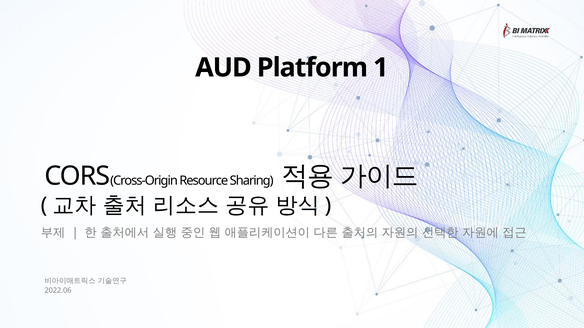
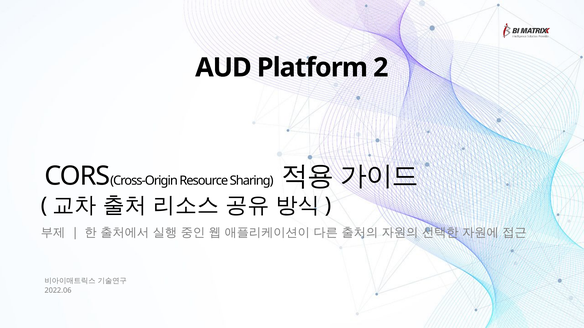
1: 1 -> 2 (381, 68)
